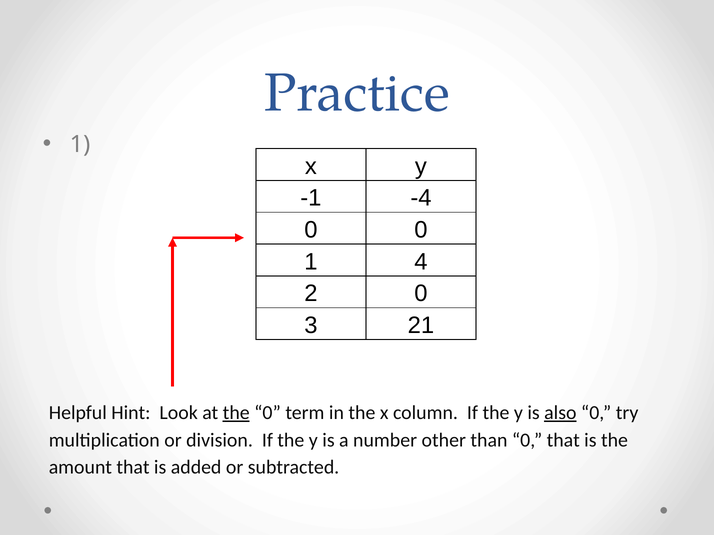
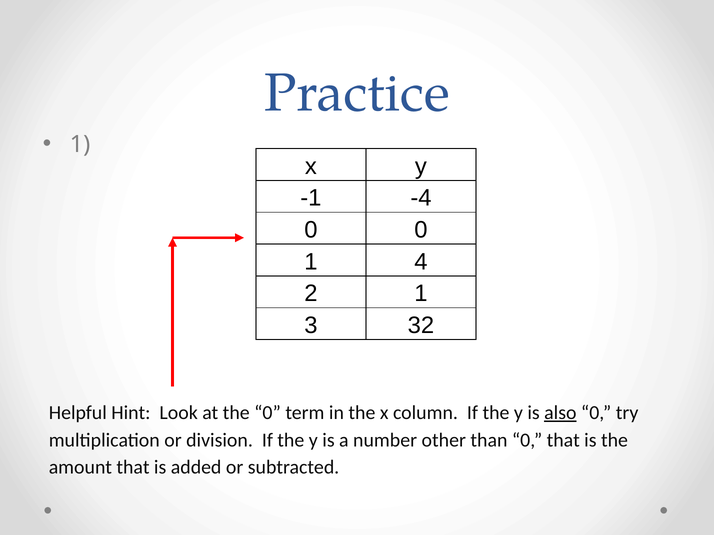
2 0: 0 -> 1 (421, 294)
21: 21 -> 32 (421, 326)
the underline: present -> none (236, 413)
